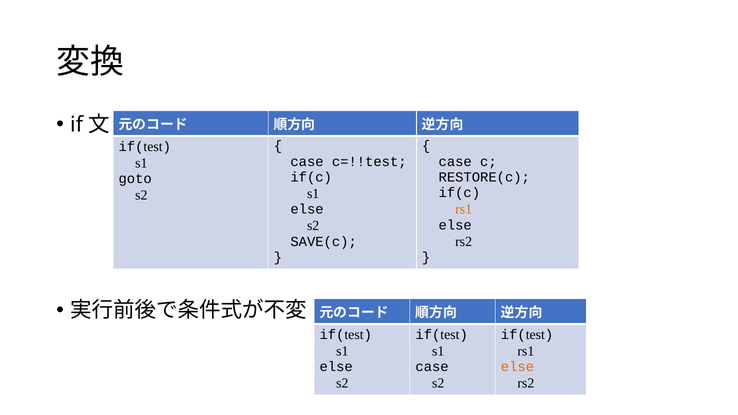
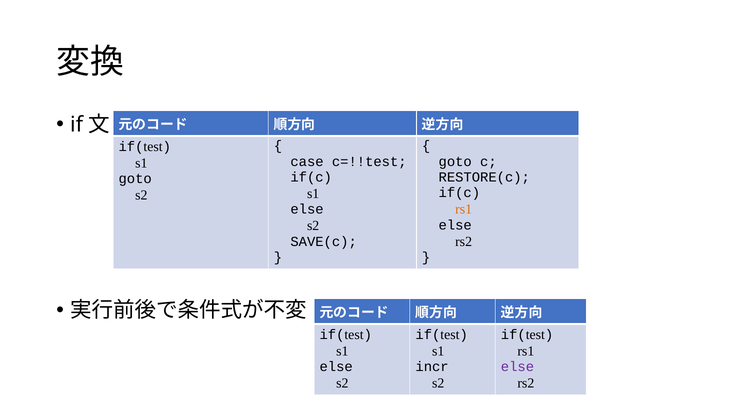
case: case -> goto (455, 162)
case: case -> incr (432, 367)
else colour: orange -> purple (517, 367)
